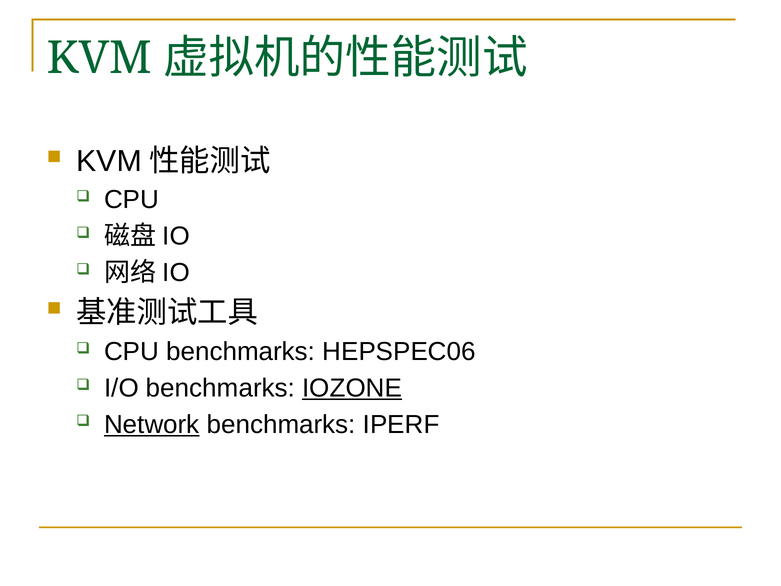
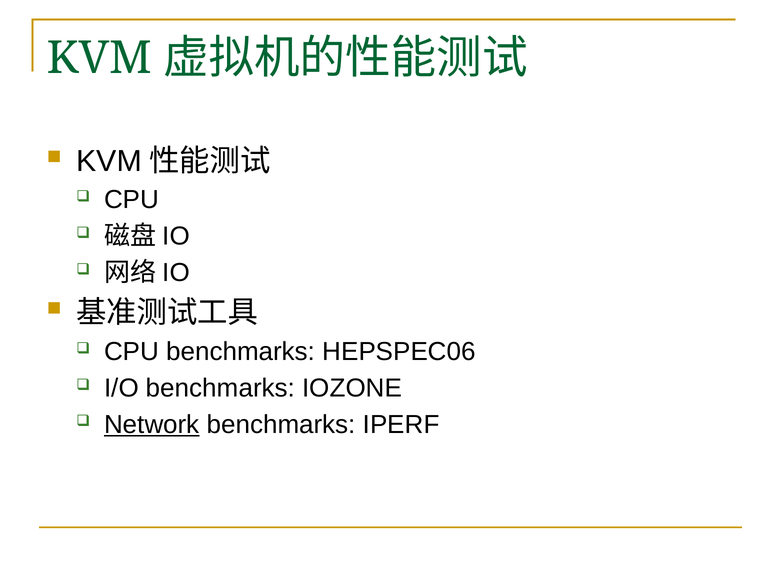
IOZONE underline: present -> none (352, 388)
